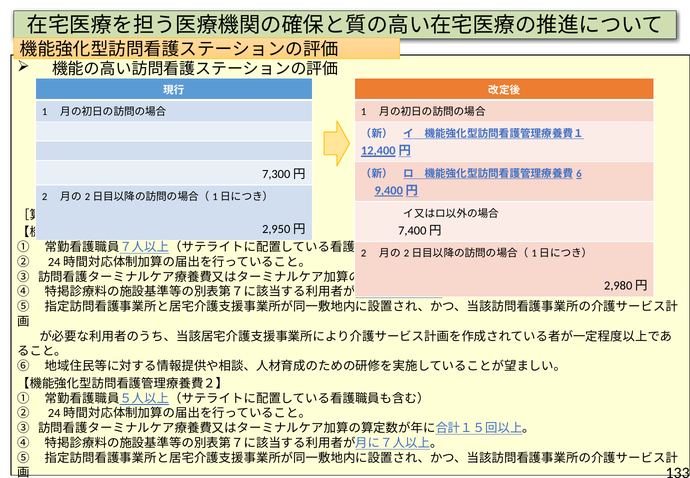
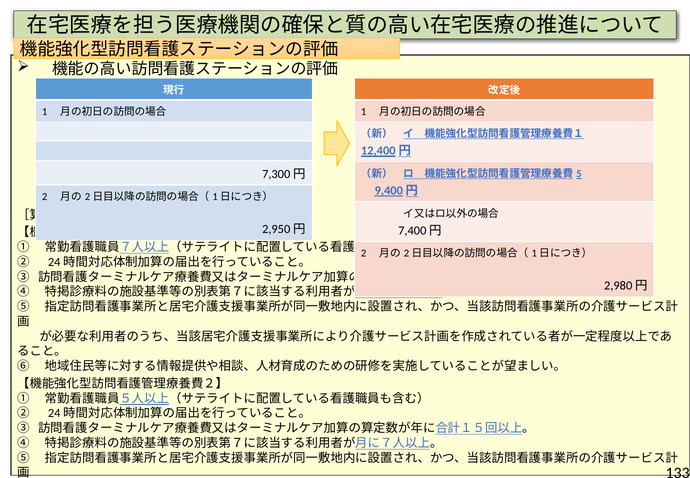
6: 6 -> 5 (579, 174)
